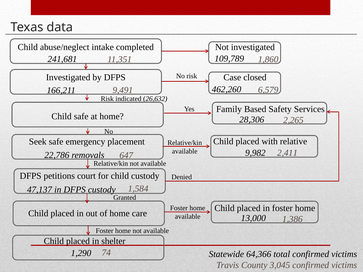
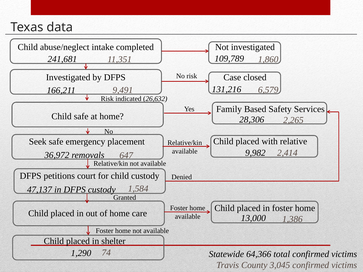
462,260: 462,260 -> 131,216 (227, 90)
2,411: 2,411 -> 2,414 (287, 153)
22,786: 22,786 -> 36,972 (57, 155)
